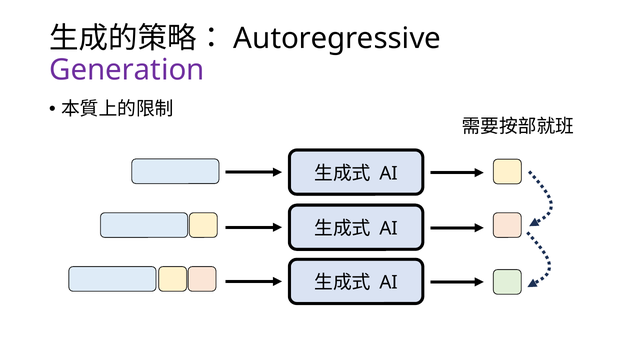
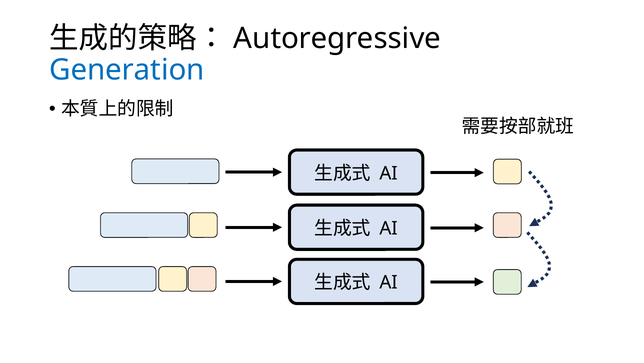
Generation colour: purple -> blue (127, 70)
